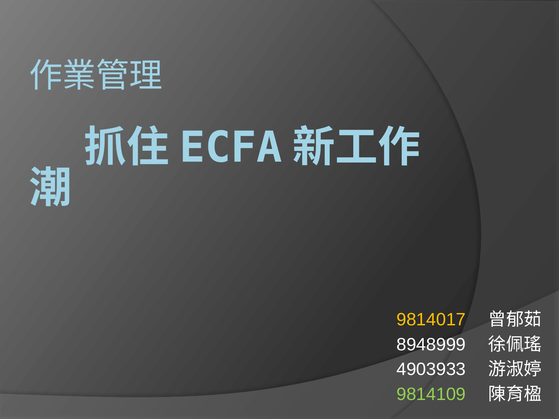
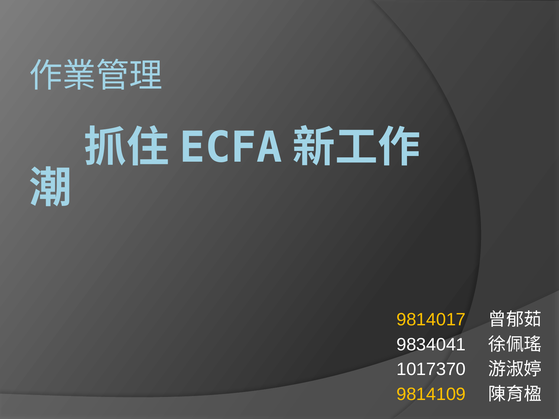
8948999: 8948999 -> 9834041 (431, 345)
4903933: 4903933 -> 1017370 (431, 370)
9814109 colour: light green -> yellow (431, 395)
